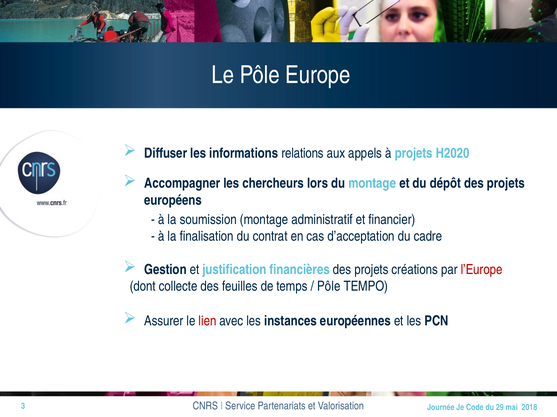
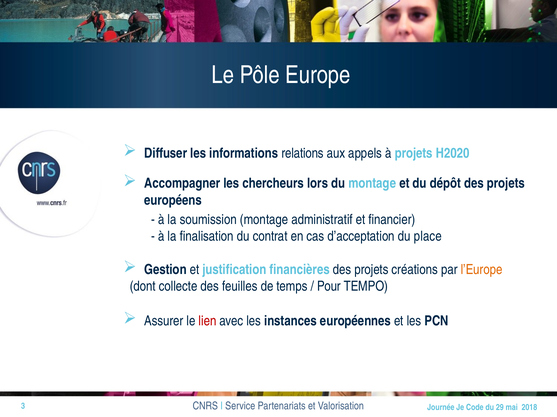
cadre: cadre -> place (428, 237)
l’Europe colour: red -> orange (482, 270)
Pôle: Pôle -> Pour (329, 287)
